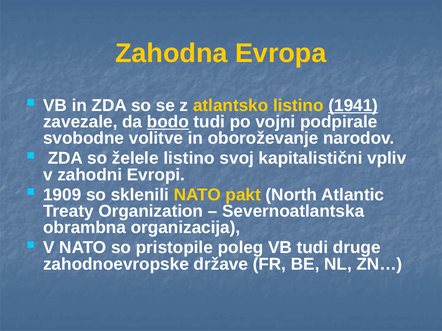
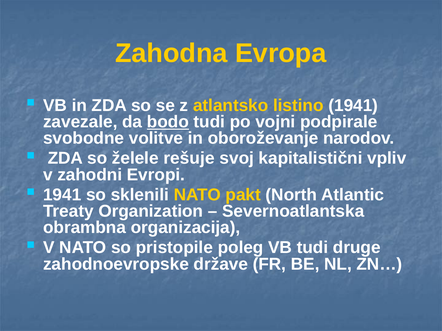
1941 underline: present -> none (353, 106)
želele listino: listino -> rešuje (189, 158)
1909: 1909 -> 1941 (62, 195)
